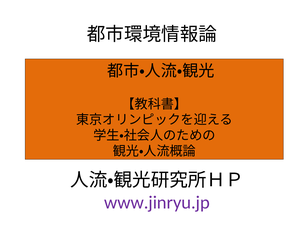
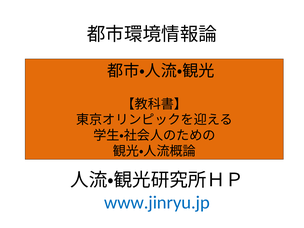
www.jinryu.jp colour: purple -> blue (157, 203)
